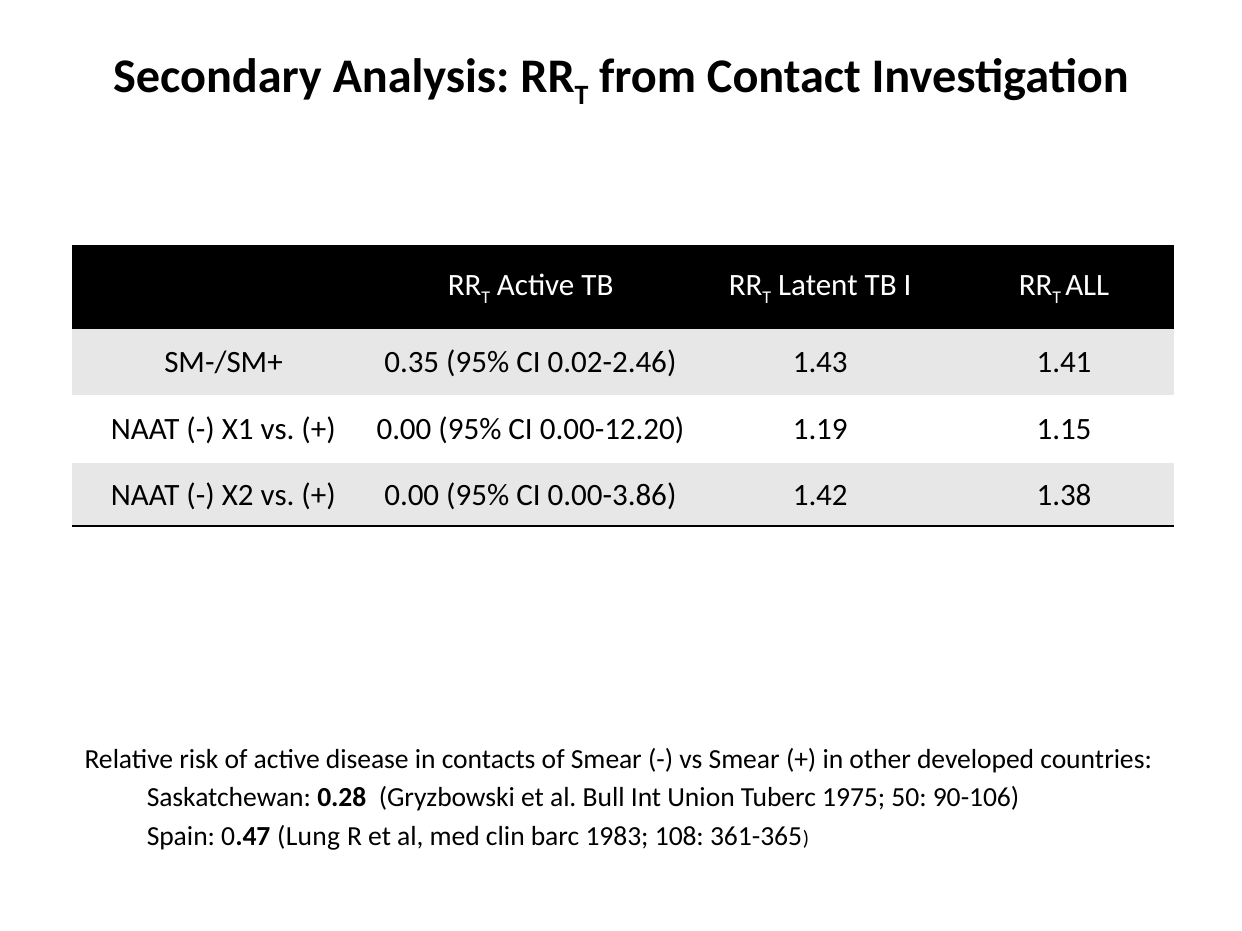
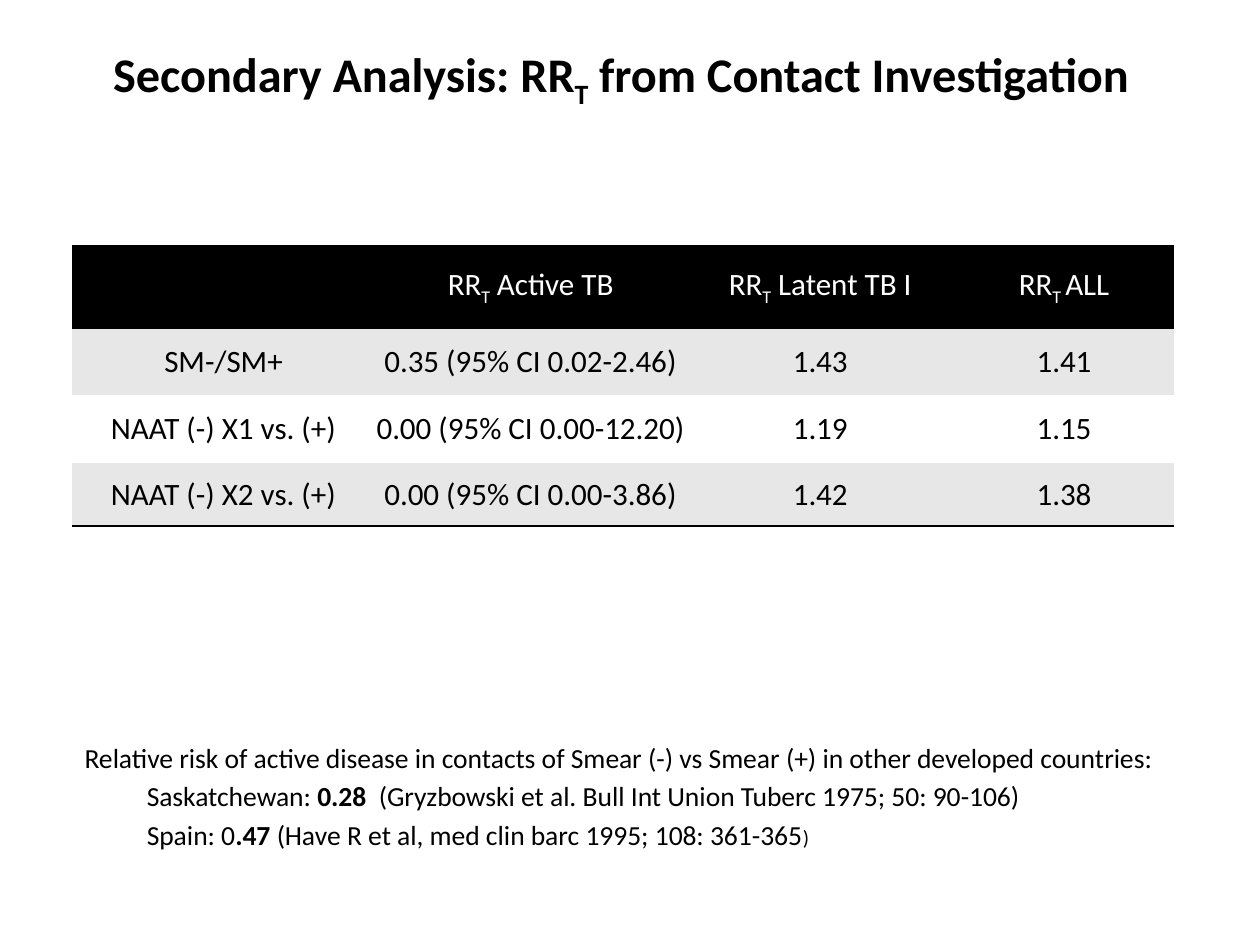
Lung: Lung -> Have (309, 837)
1983: 1983 -> 1995 (617, 837)
